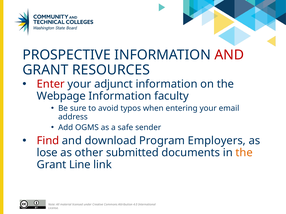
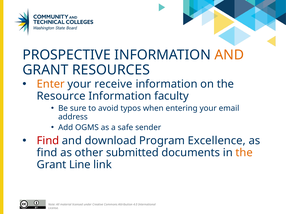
AND colour: red -> orange (229, 55)
Enter colour: red -> orange (51, 84)
adjunct: adjunct -> receive (113, 84)
Webpage: Webpage -> Resource (61, 96)
Employers: Employers -> Excellence (217, 141)
lose: lose -> find (47, 153)
